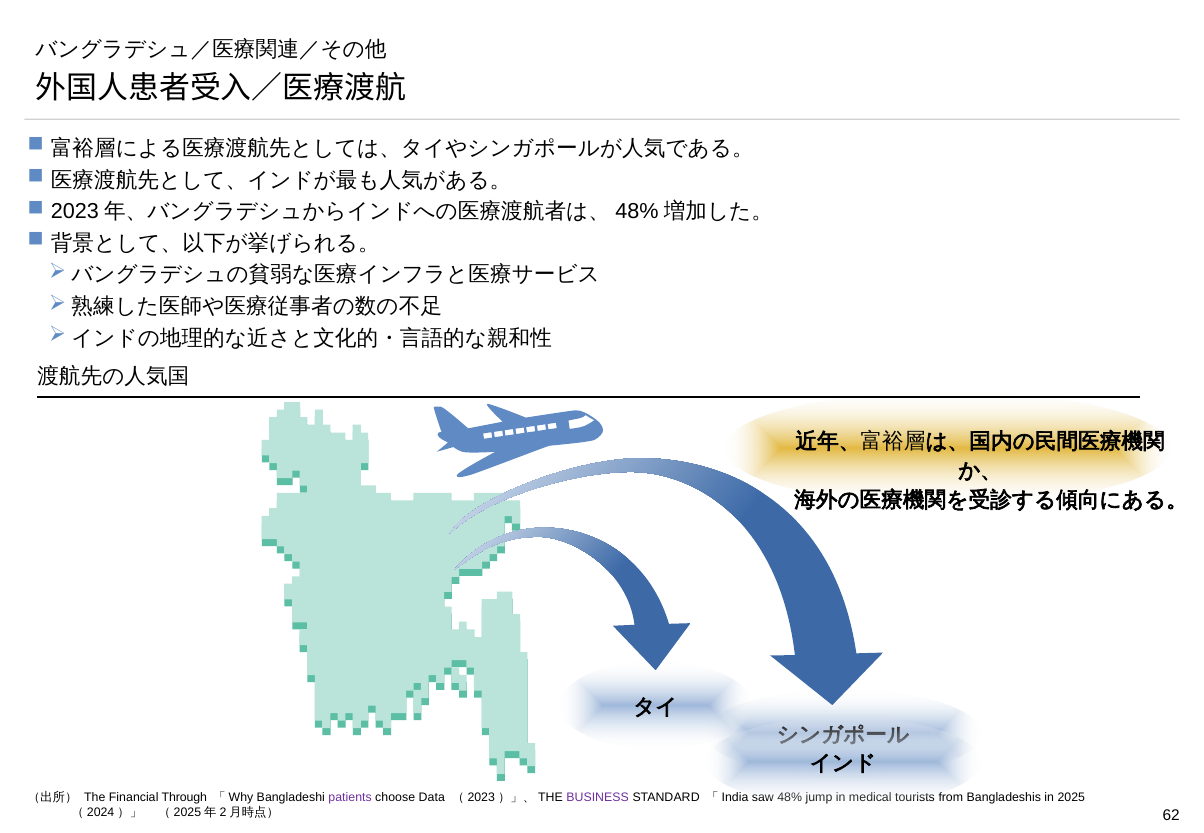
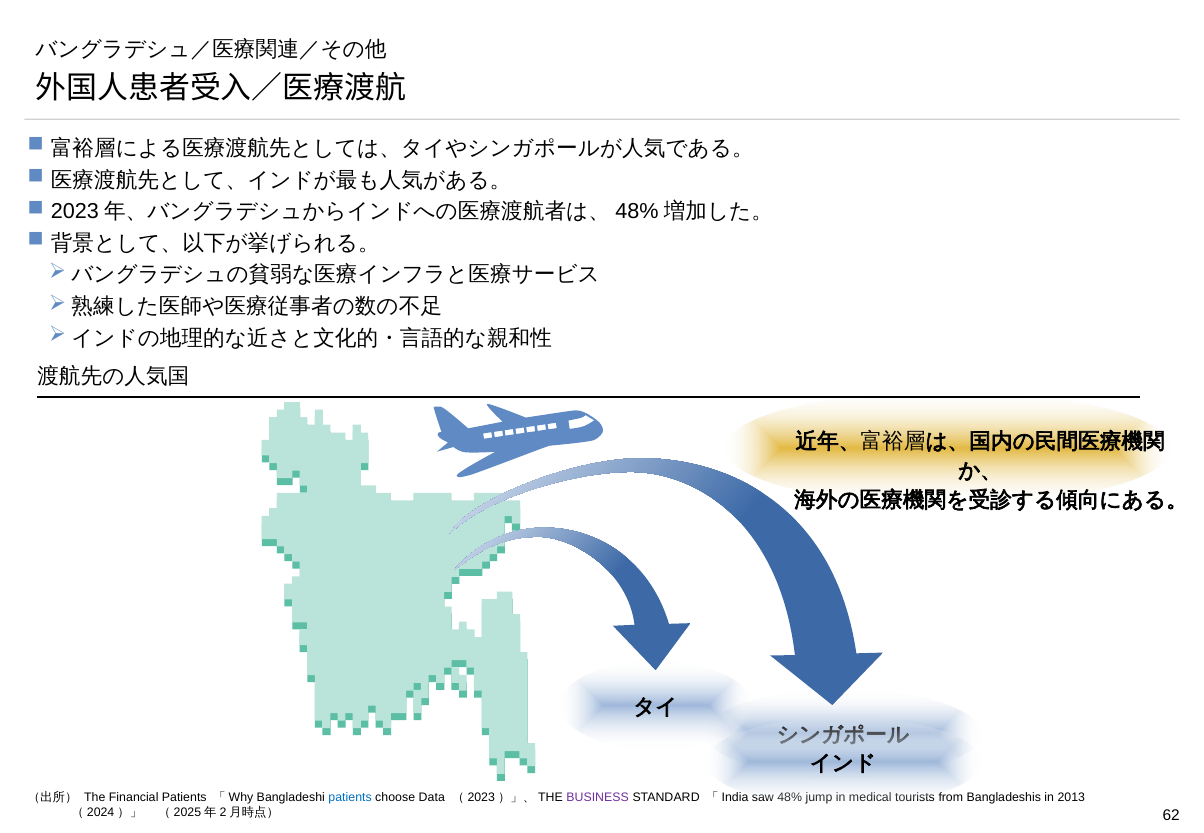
Financial Through: Through -> Patients (184, 798)
patients colour: purple -> blue (350, 798)
2025: 2025 -> 2013 (1071, 798)
